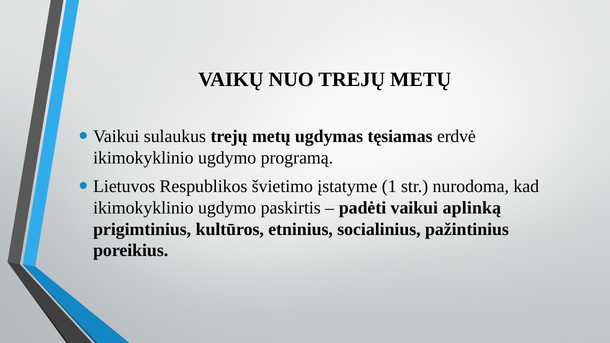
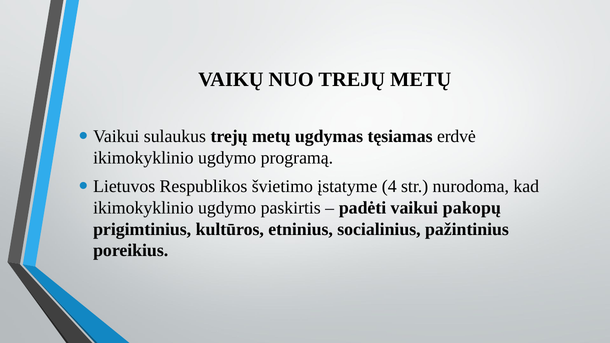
1: 1 -> 4 (389, 187)
aplinką: aplinką -> pakopų (472, 208)
